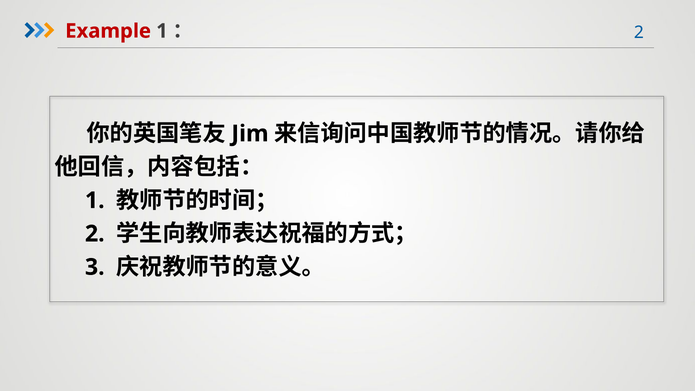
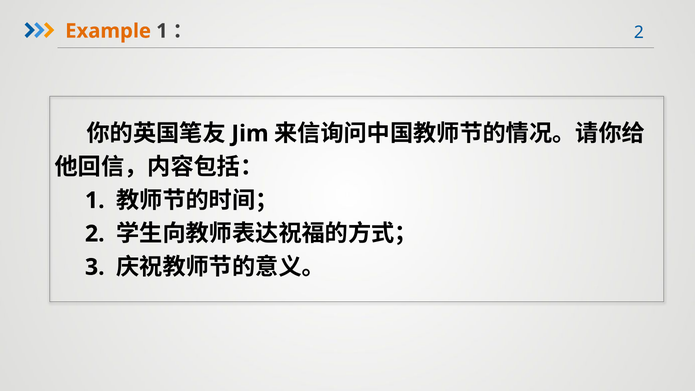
Example colour: red -> orange (108, 31)
